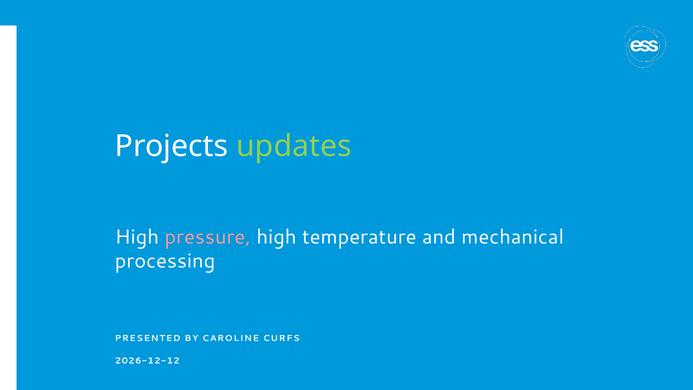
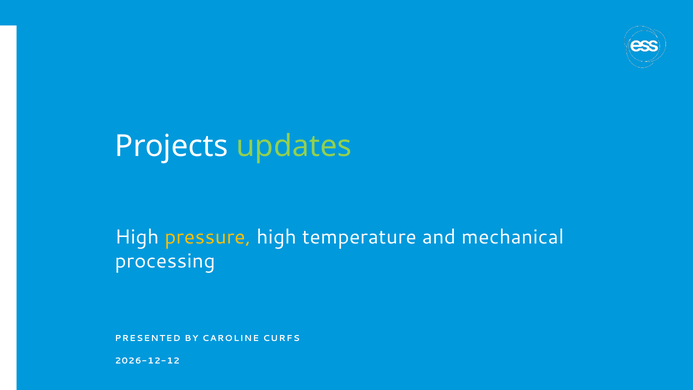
pressure colour: pink -> yellow (208, 237)
